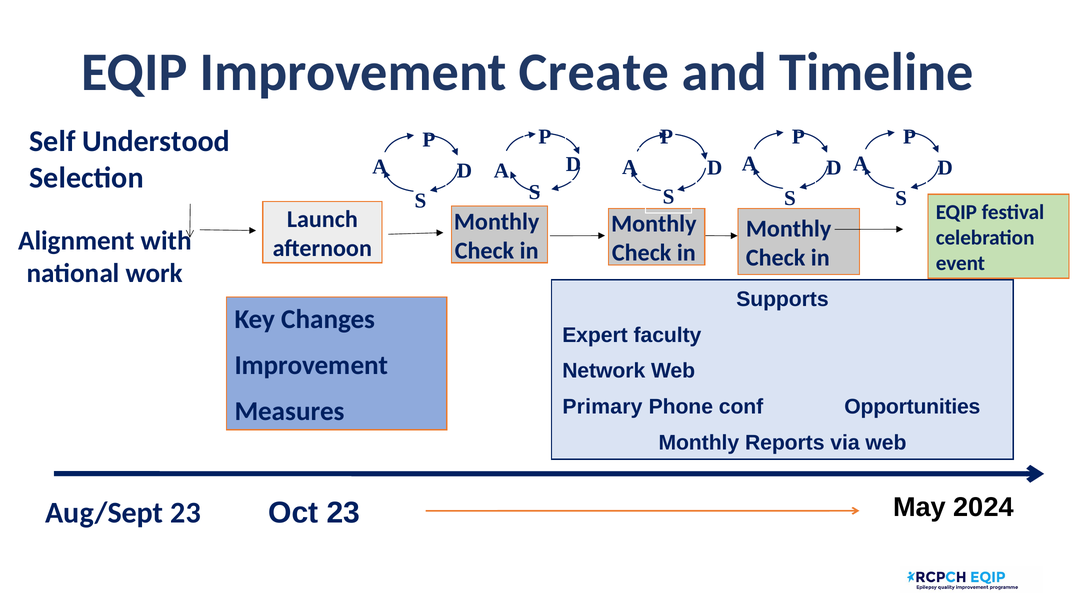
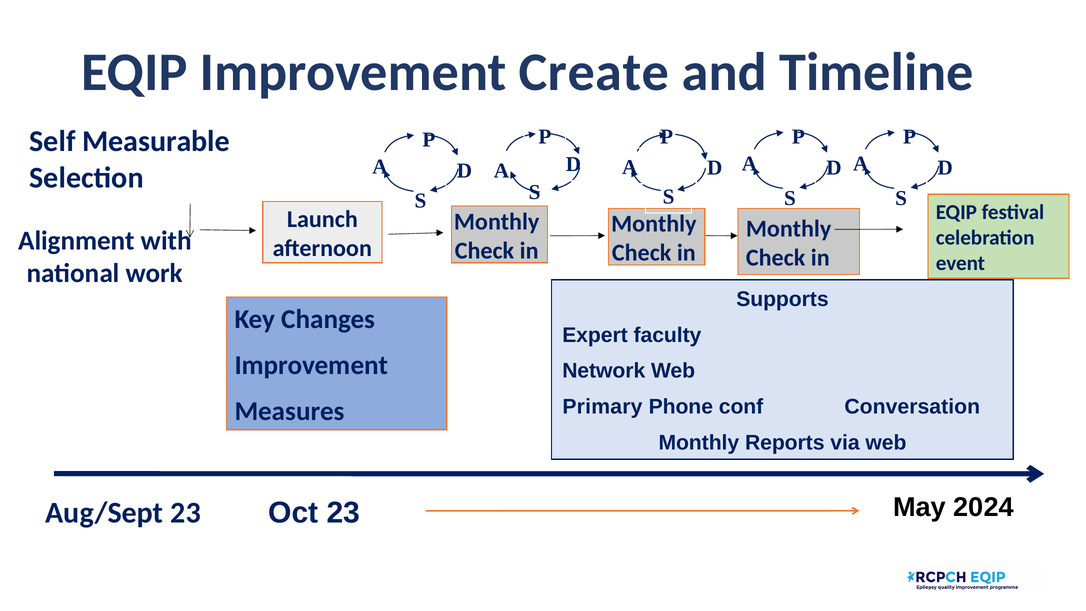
Understood: Understood -> Measurable (156, 141)
Opportunities: Opportunities -> Conversation (912, 407)
